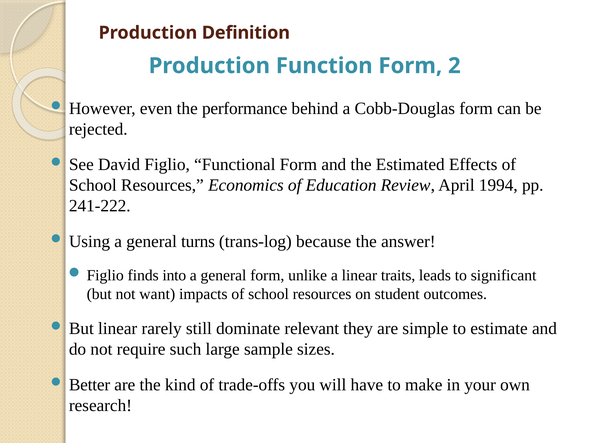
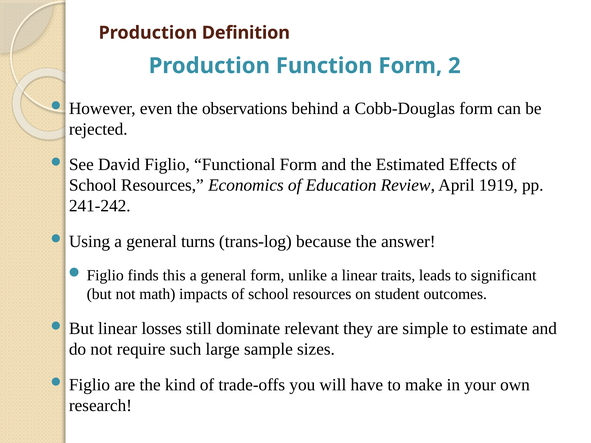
performance: performance -> observations (245, 109)
1994: 1994 -> 1919 (498, 185)
241-222: 241-222 -> 241-242 (100, 206)
into: into -> this (174, 275)
want: want -> math (157, 294)
rarely: rarely -> losses (162, 329)
Better: Better -> Figlio (89, 385)
